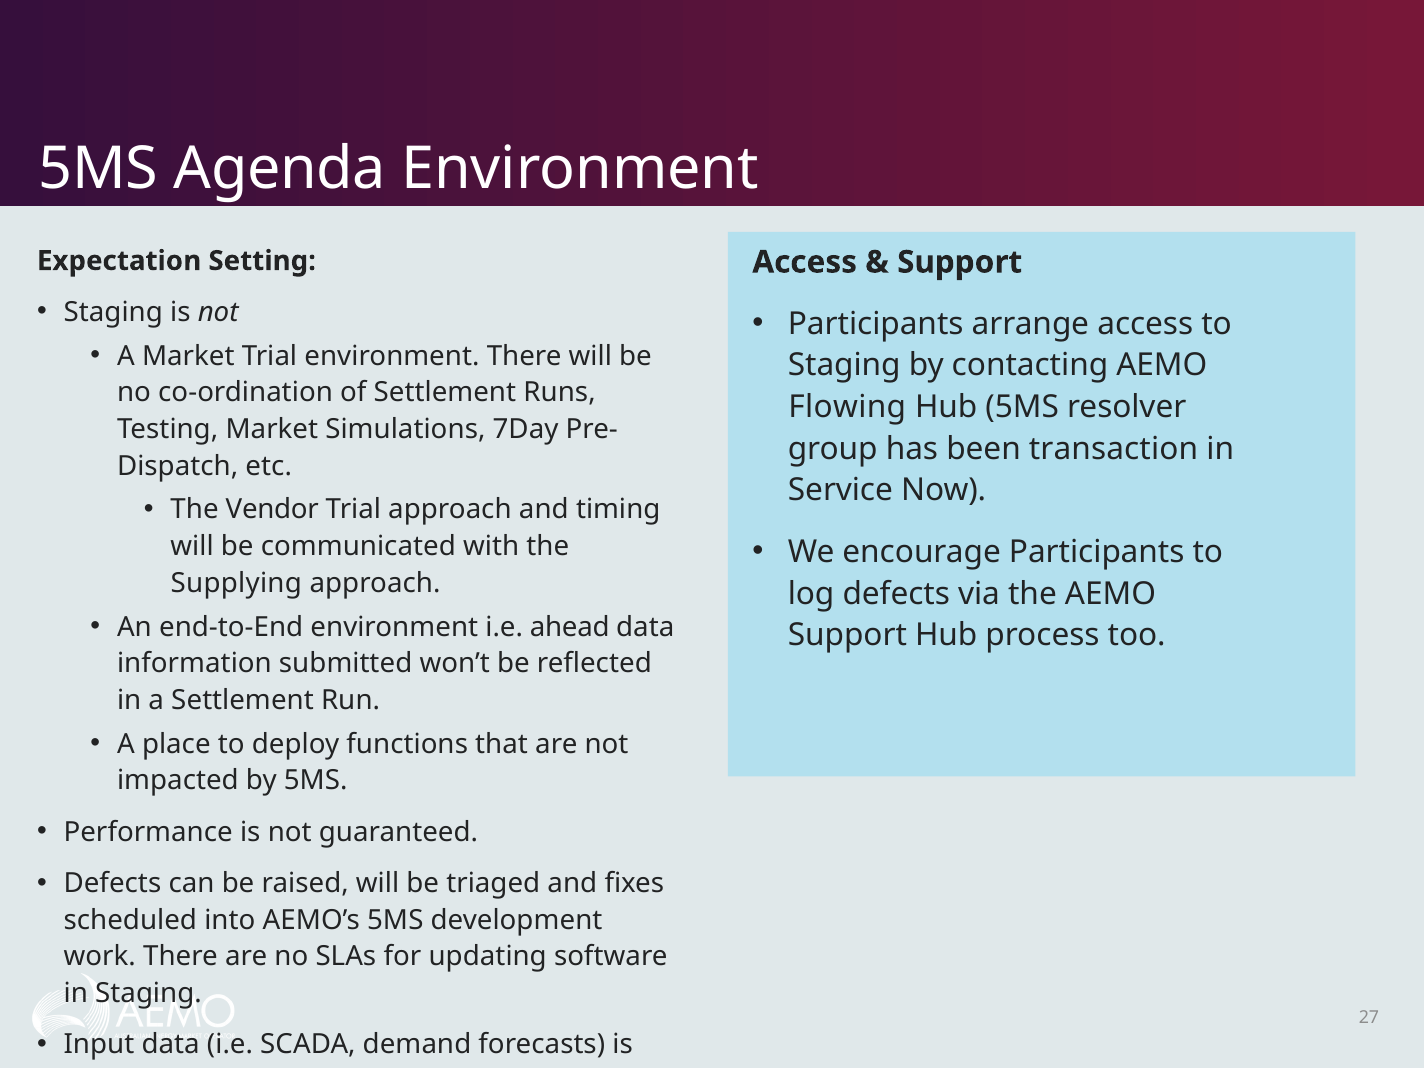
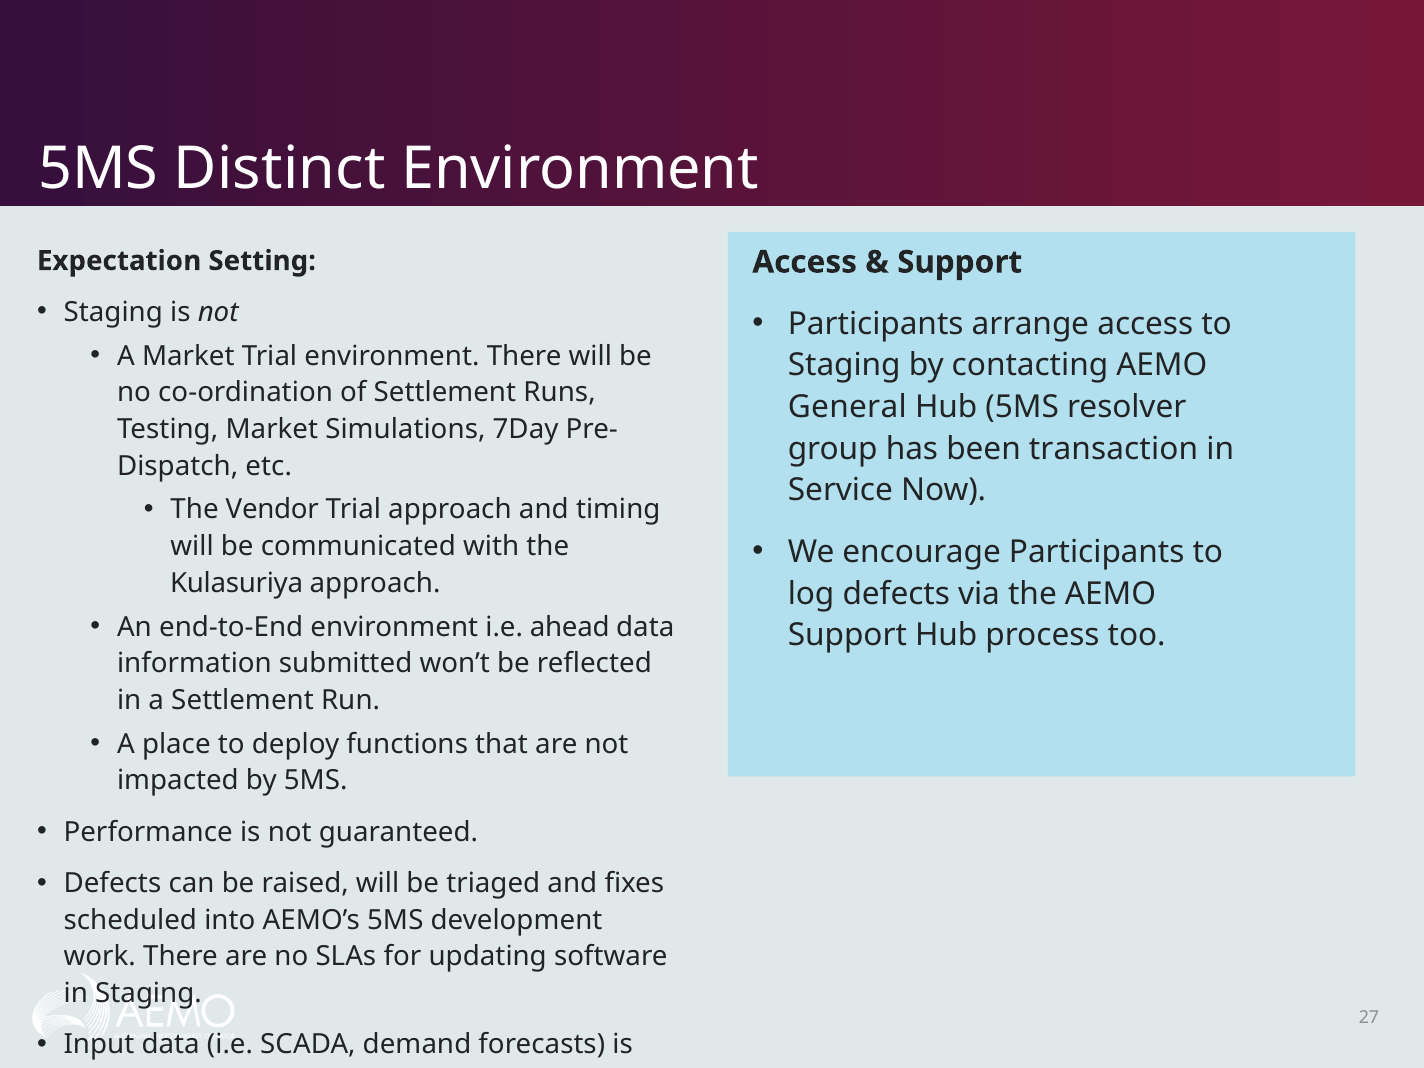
Agenda: Agenda -> Distinct (280, 169)
Flowing: Flowing -> General (847, 407)
Supplying: Supplying -> Kulasuriya (237, 583)
